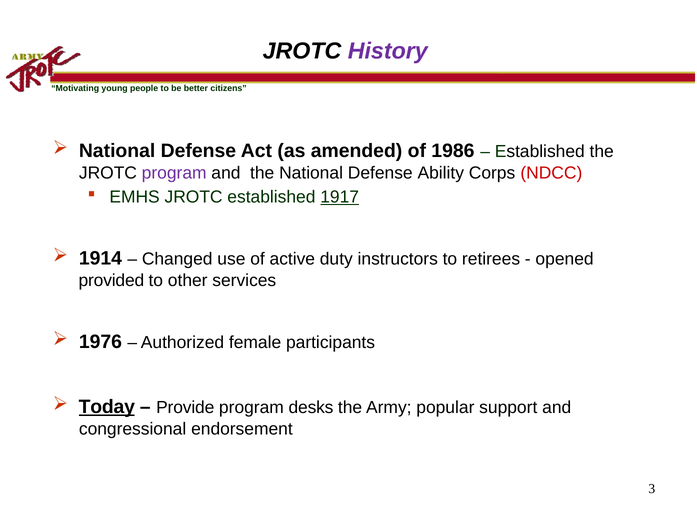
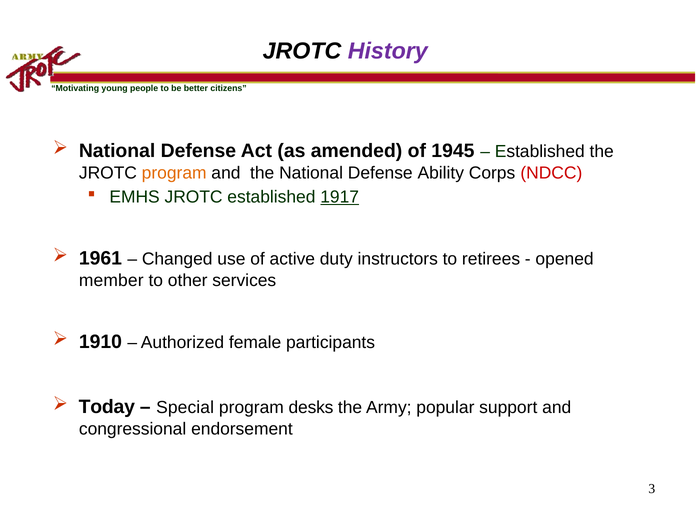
1986: 1986 -> 1945 (453, 151)
program colour: purple -> orange (174, 173)
1914: 1914 -> 1961 (100, 258)
provided: provided -> member (111, 280)
1976: 1976 -> 1910 (100, 342)
Today underline: present -> none (107, 407)
Provide: Provide -> Special (185, 407)
